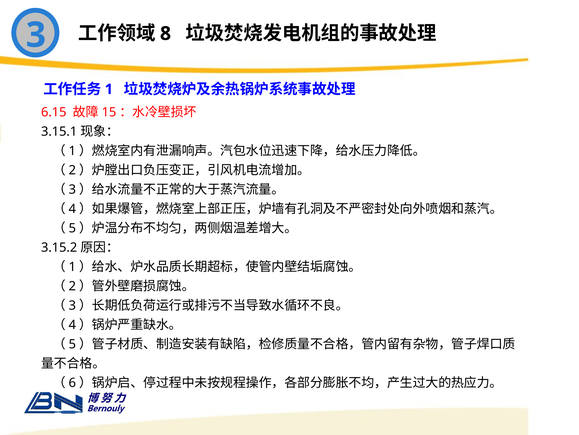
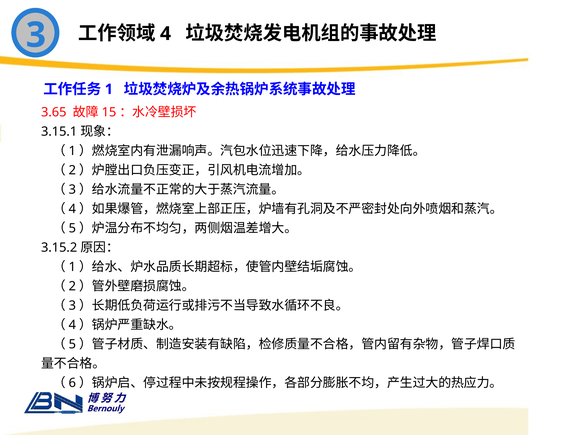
8: 8 -> 4 (165, 34)
6.15: 6.15 -> 3.65 (54, 112)
